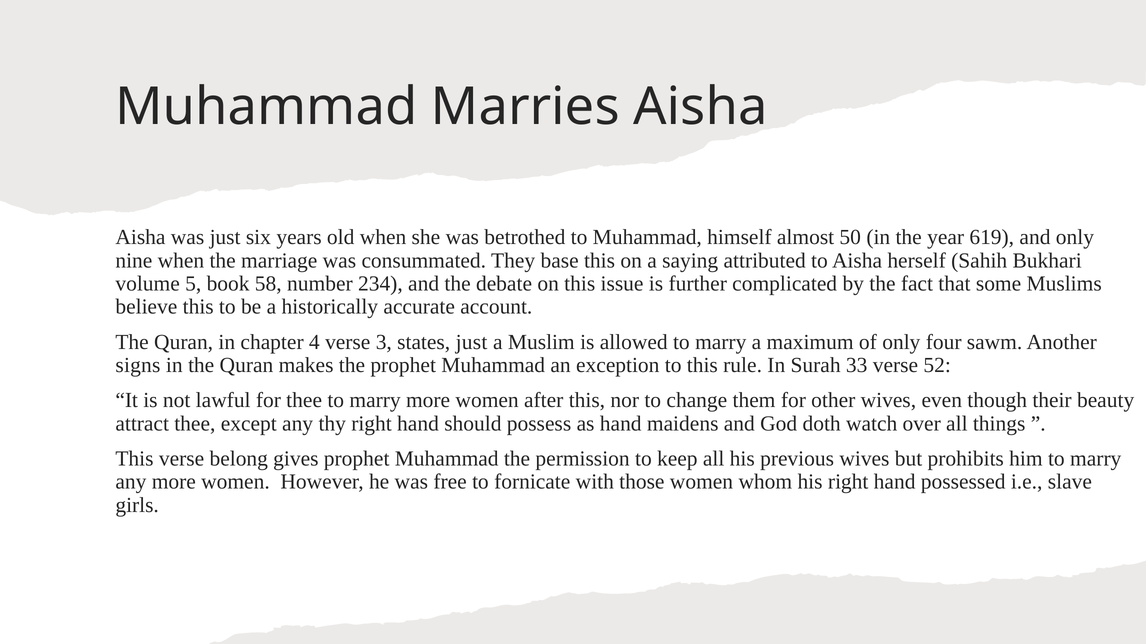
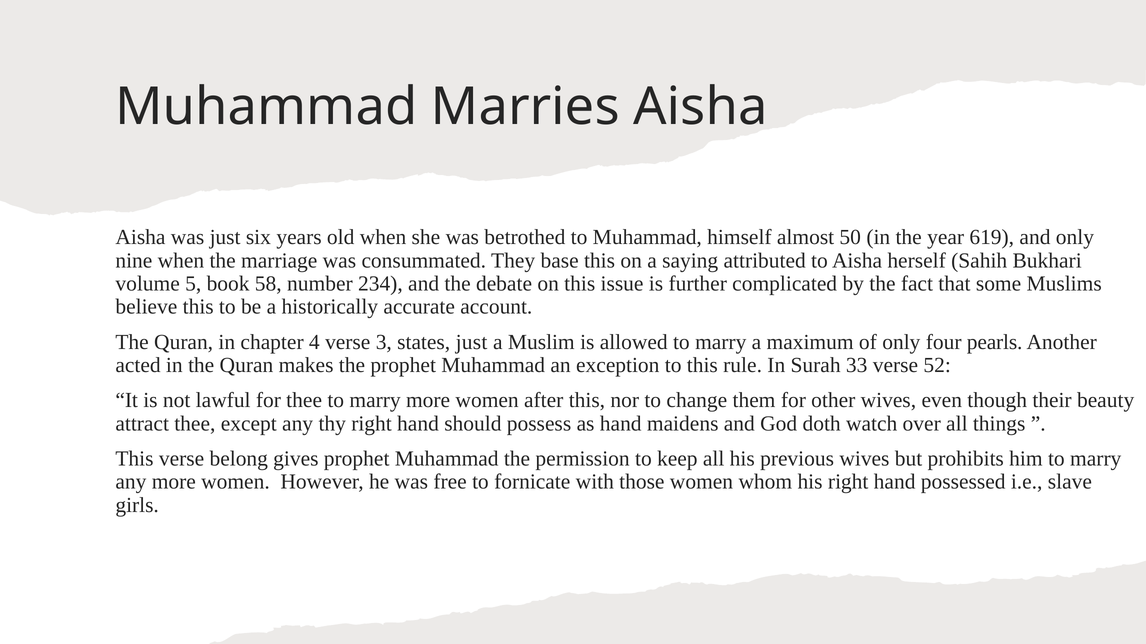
sawm: sawm -> pearls (995, 342)
signs: signs -> acted (138, 366)
